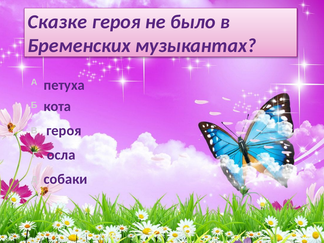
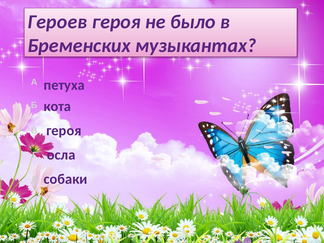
Сказке: Сказке -> Героев (57, 22)
